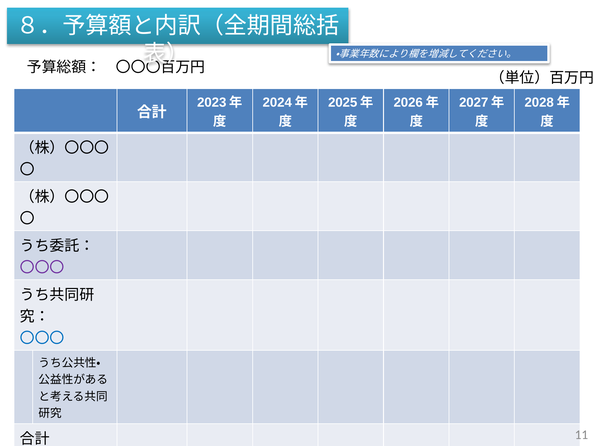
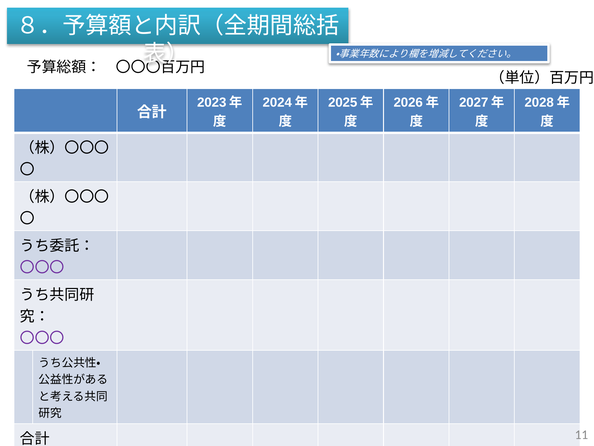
〇〇〇 colour: blue -> purple (42, 338)
